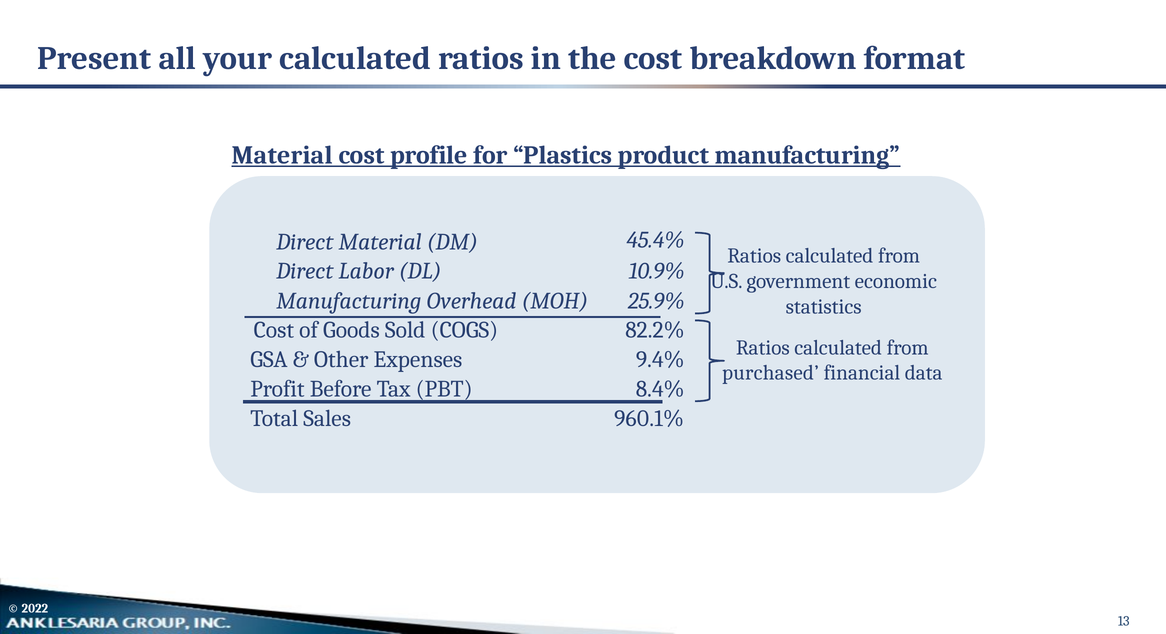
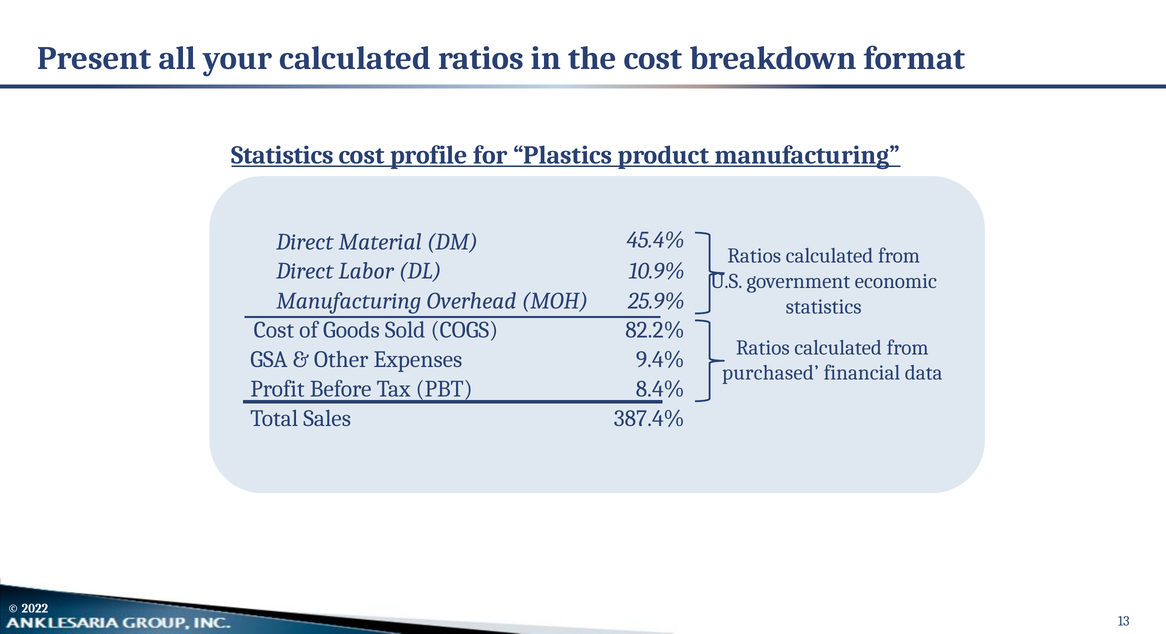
Material: Material -> Statistics (282, 155)
960.1%: 960.1% -> 387.4% (649, 419)
